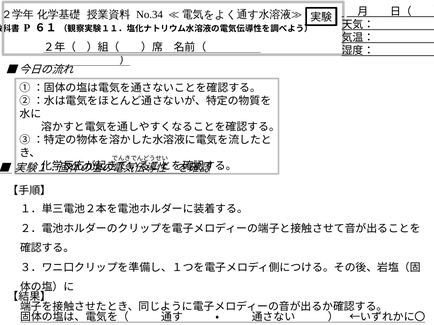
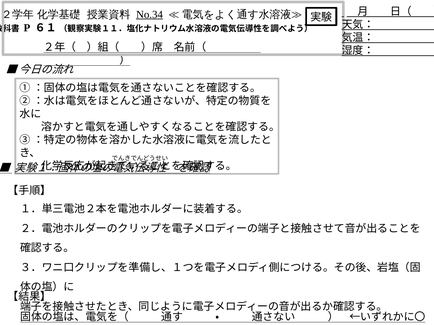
No.34 underline: none -> present (150, 14)
